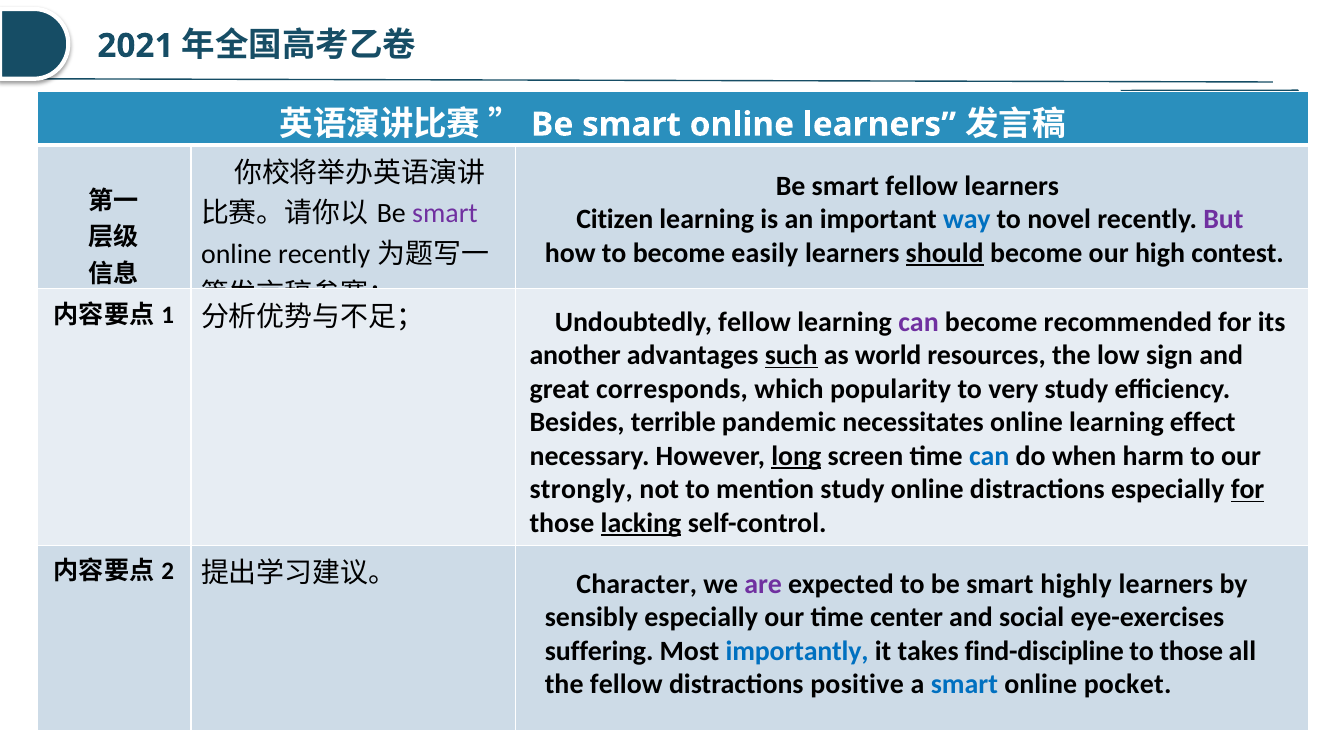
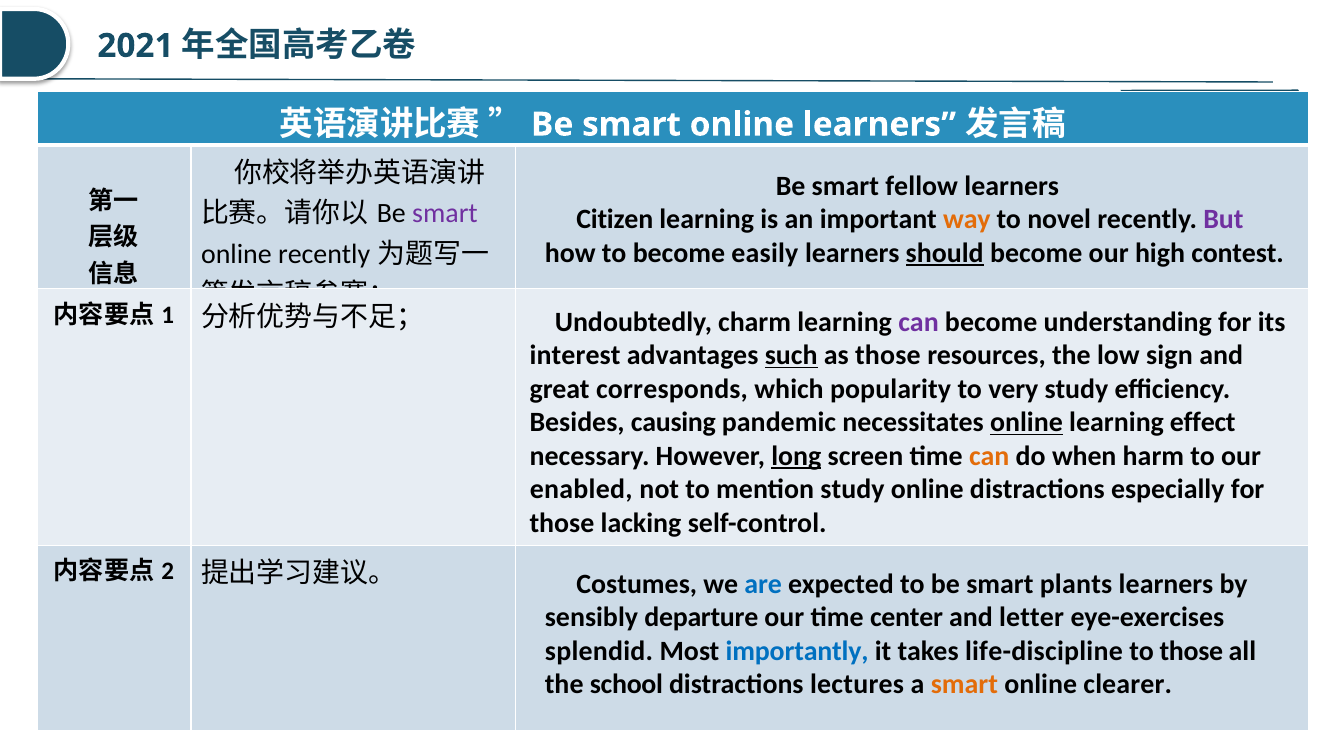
way colour: blue -> orange (967, 220)
Undoubtedly fellow: fellow -> charm (755, 322)
recommended: recommended -> understanding (1128, 322)
another: another -> interest (575, 356)
as world: world -> those (888, 356)
terrible: terrible -> causing (673, 423)
online underline: none -> present (1026, 423)
can colour: blue -> orange (989, 456)
strongly: strongly -> enabled (581, 490)
for underline: present -> none (1248, 490)
lacking underline: present -> none (641, 523)
Character: Character -> Costumes (637, 584)
are colour: purple -> blue (763, 584)
highly: highly -> plants (1076, 584)
sensibly especially: especially -> departure (701, 618)
social: social -> letter (1032, 618)
suffering: suffering -> splendid (599, 651)
find-discipline: find-discipline -> life-discipline (1044, 651)
the fellow: fellow -> school (626, 685)
positive: positive -> lectures (857, 685)
smart colour: blue -> orange (964, 685)
pocket: pocket -> clearer (1128, 685)
